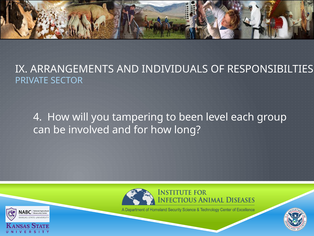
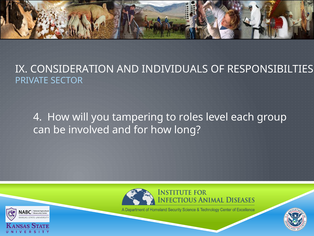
ARRANGEMENTS: ARRANGEMENTS -> CONSIDERATION (72, 69)
been: been -> roles (191, 117)
